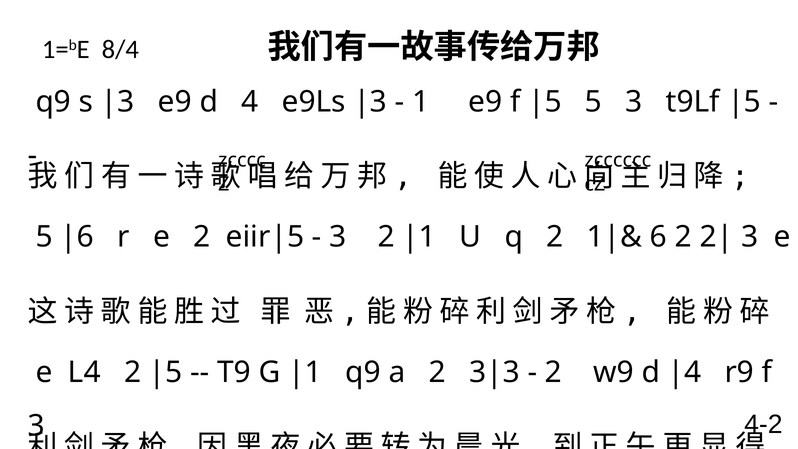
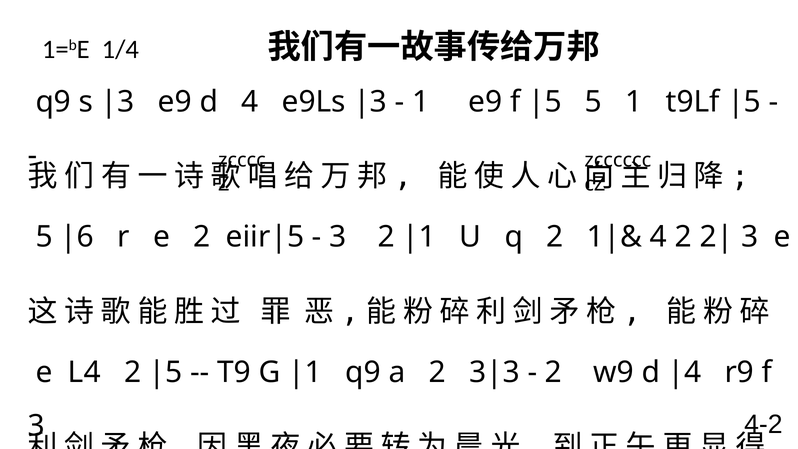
8/4: 8/4 -> 1/4 (120, 50)
5 3: 3 -> 1 (634, 102)
6: 6 -> 4 (659, 237)
